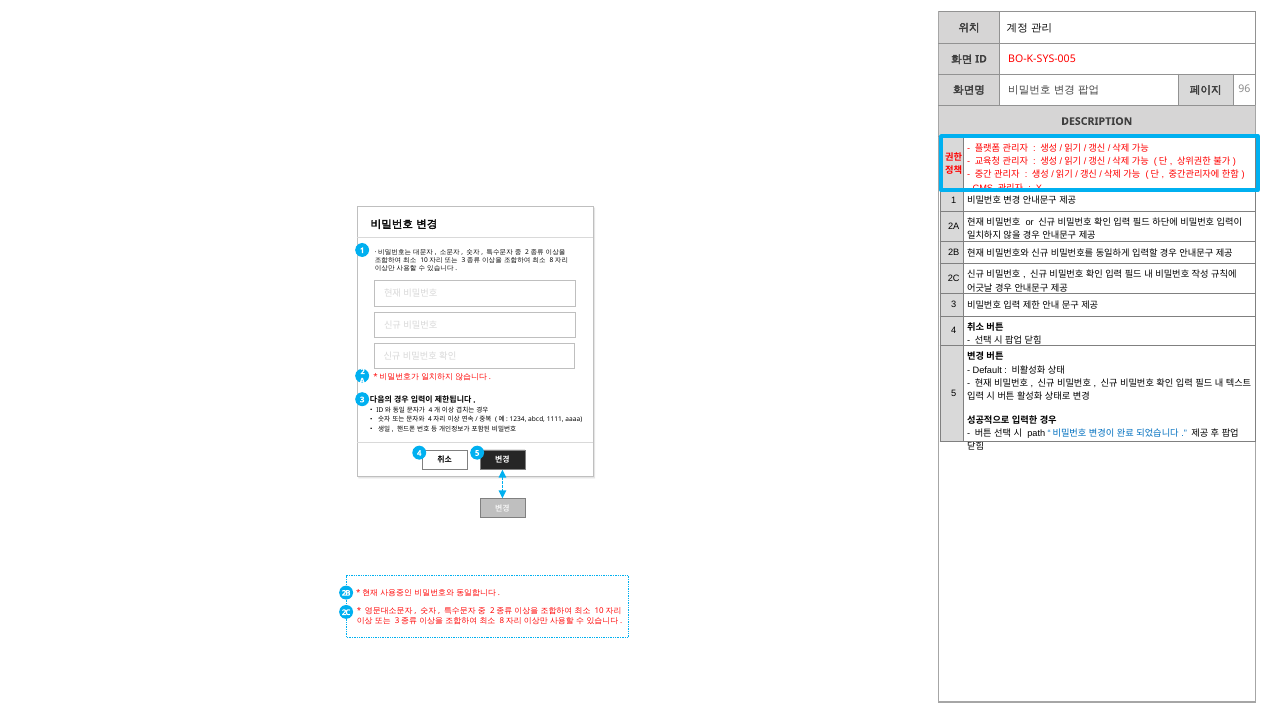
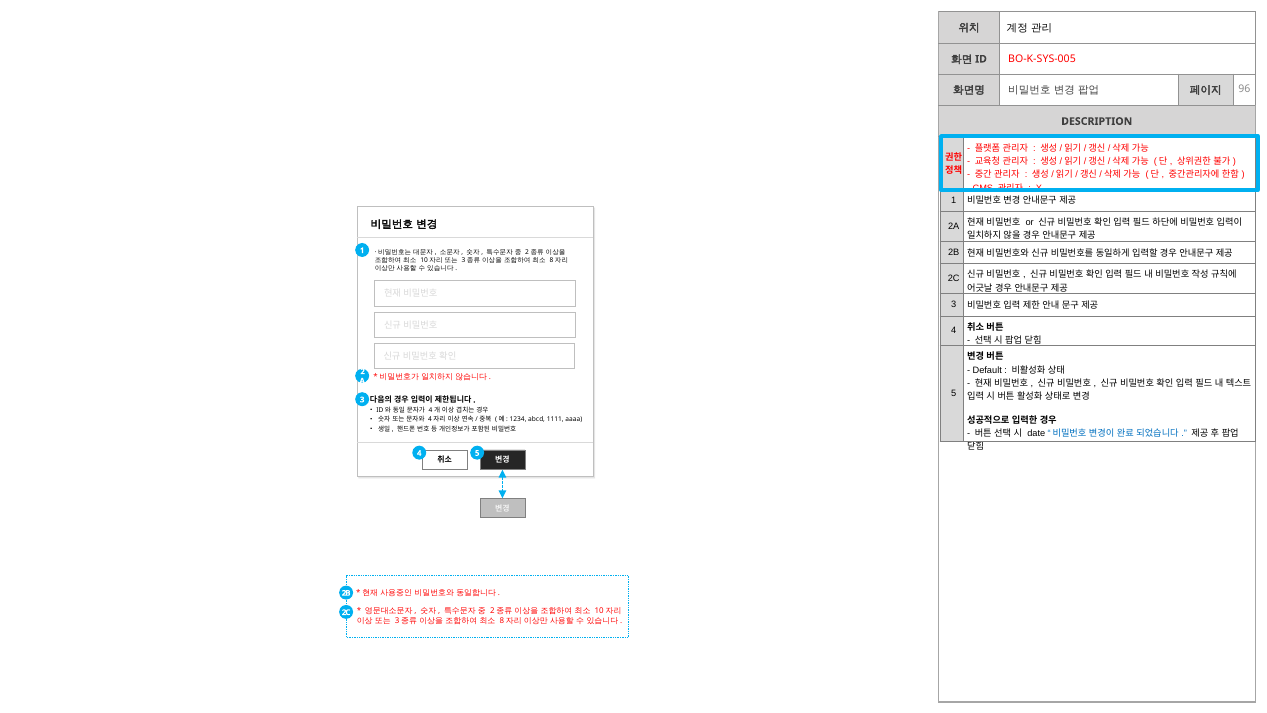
path: path -> date (1036, 433)
